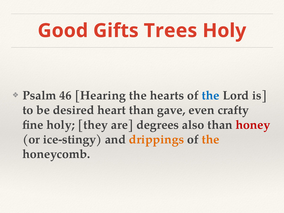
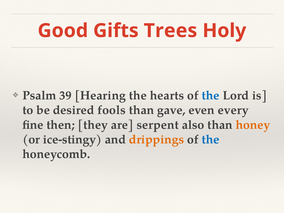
46: 46 -> 39 (65, 96)
heart: heart -> fools (112, 110)
crafty: crafty -> every (233, 110)
fine holy: holy -> then (61, 125)
degrees: degrees -> serpent (158, 125)
honey colour: red -> orange (253, 125)
the colour: orange -> blue (211, 139)
